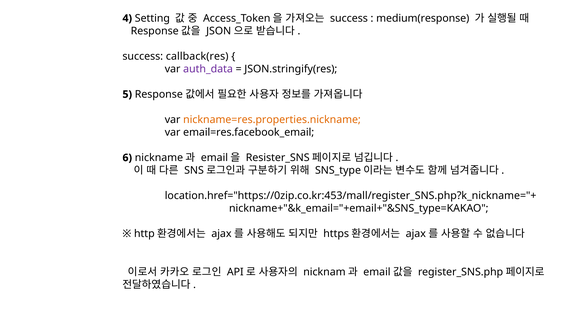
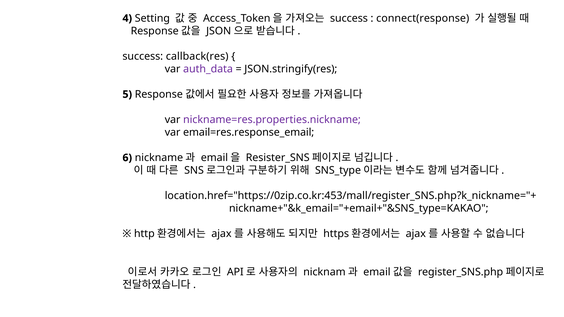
medium(response: medium(response -> connect(response (423, 18)
nickname=res.properties.nickname colour: orange -> purple (272, 120)
email=res.facebook_email: email=res.facebook_email -> email=res.response_email (249, 132)
